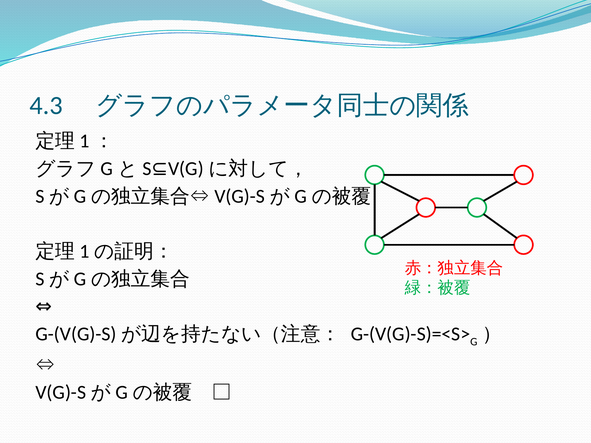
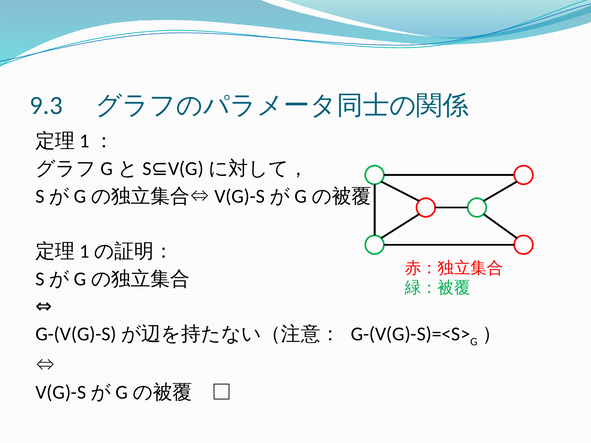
4.3: 4.3 -> 9.3 (46, 105)
